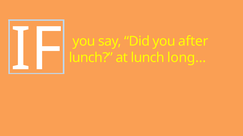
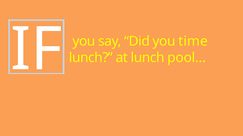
after: after -> time (193, 41)
long…: long… -> pool… (187, 58)
